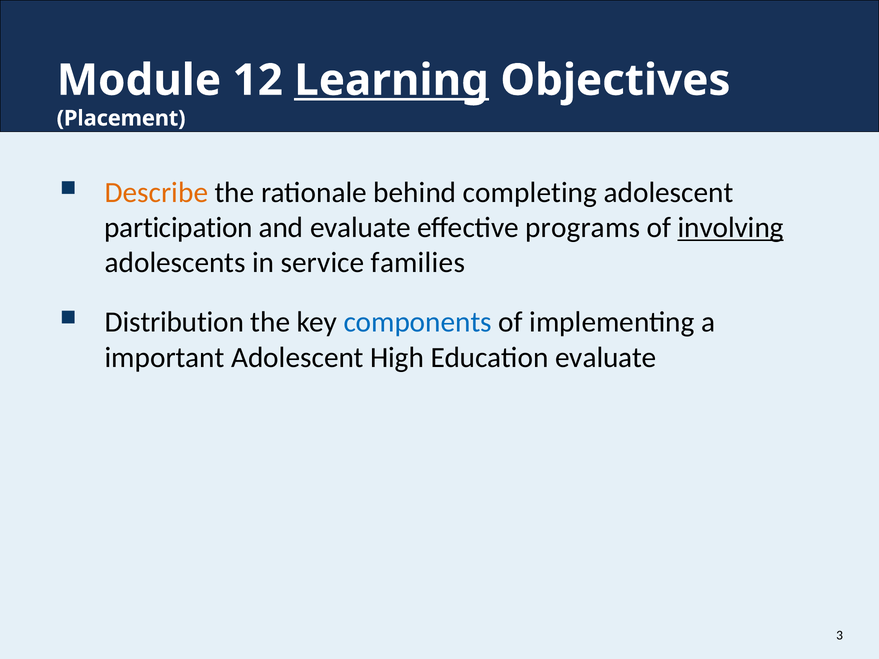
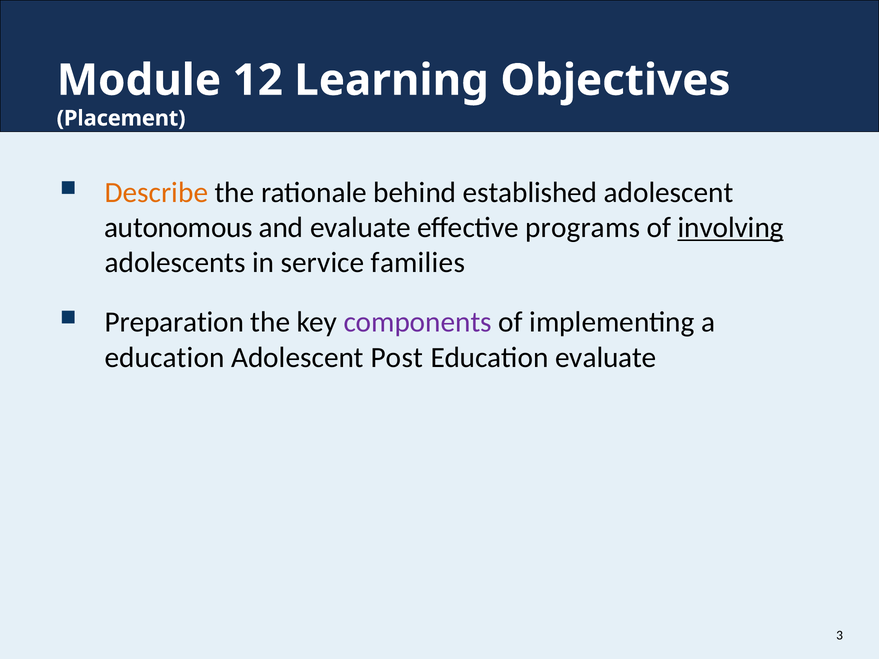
Learning underline: present -> none (392, 80)
completing: completing -> established (530, 192)
participation: participation -> autonomous (178, 228)
Distribution: Distribution -> Preparation (174, 322)
components colour: blue -> purple (418, 322)
important: important -> education (165, 358)
High: High -> Post (397, 358)
